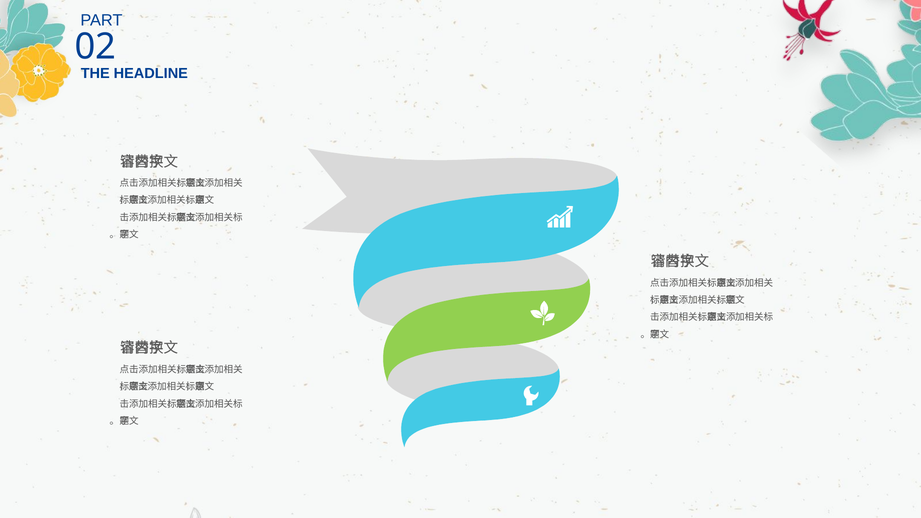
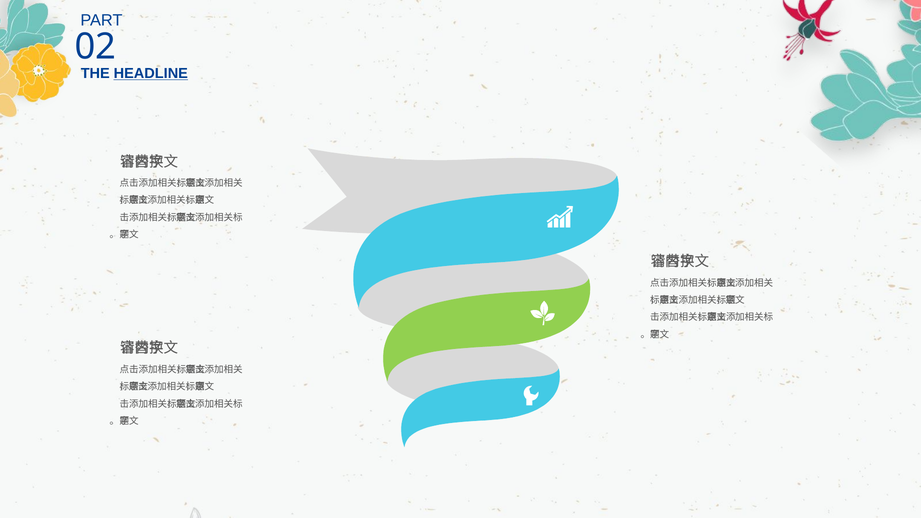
HEADLINE underline: none -> present (151, 74)
